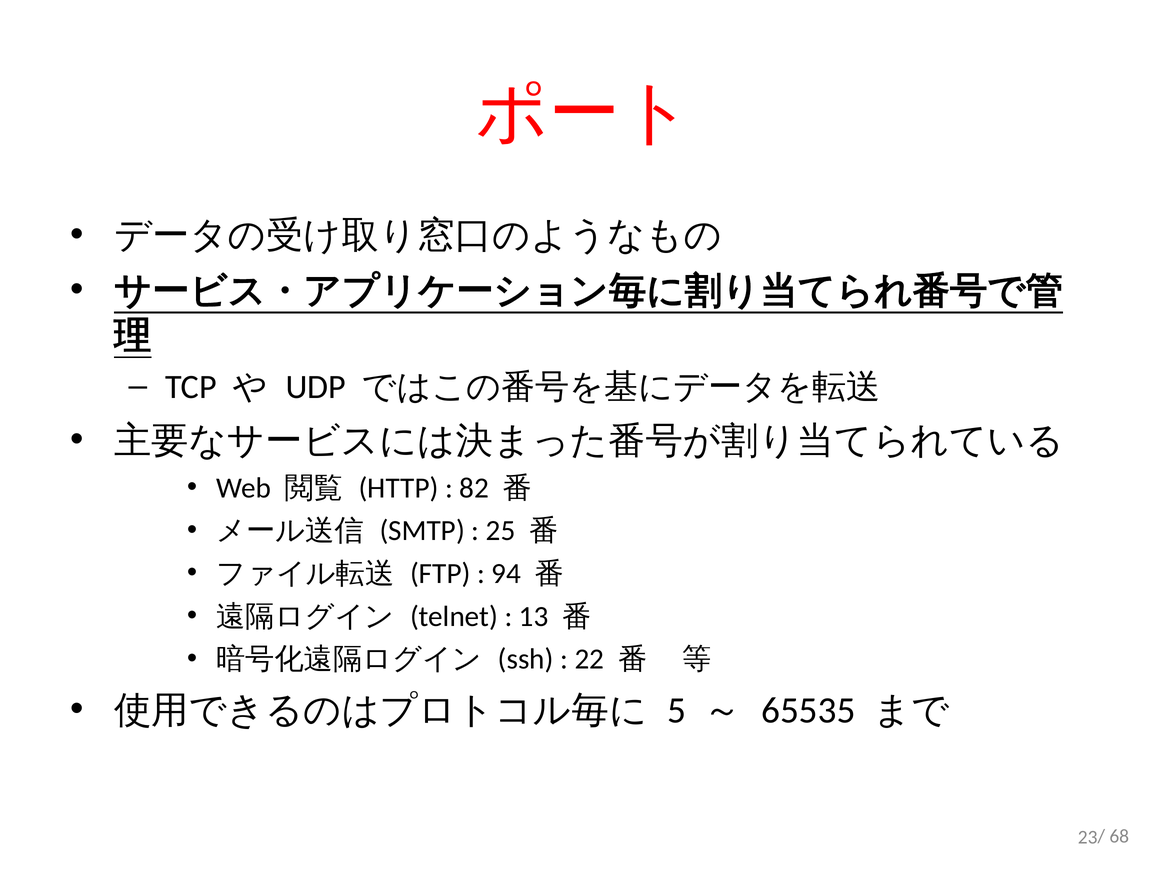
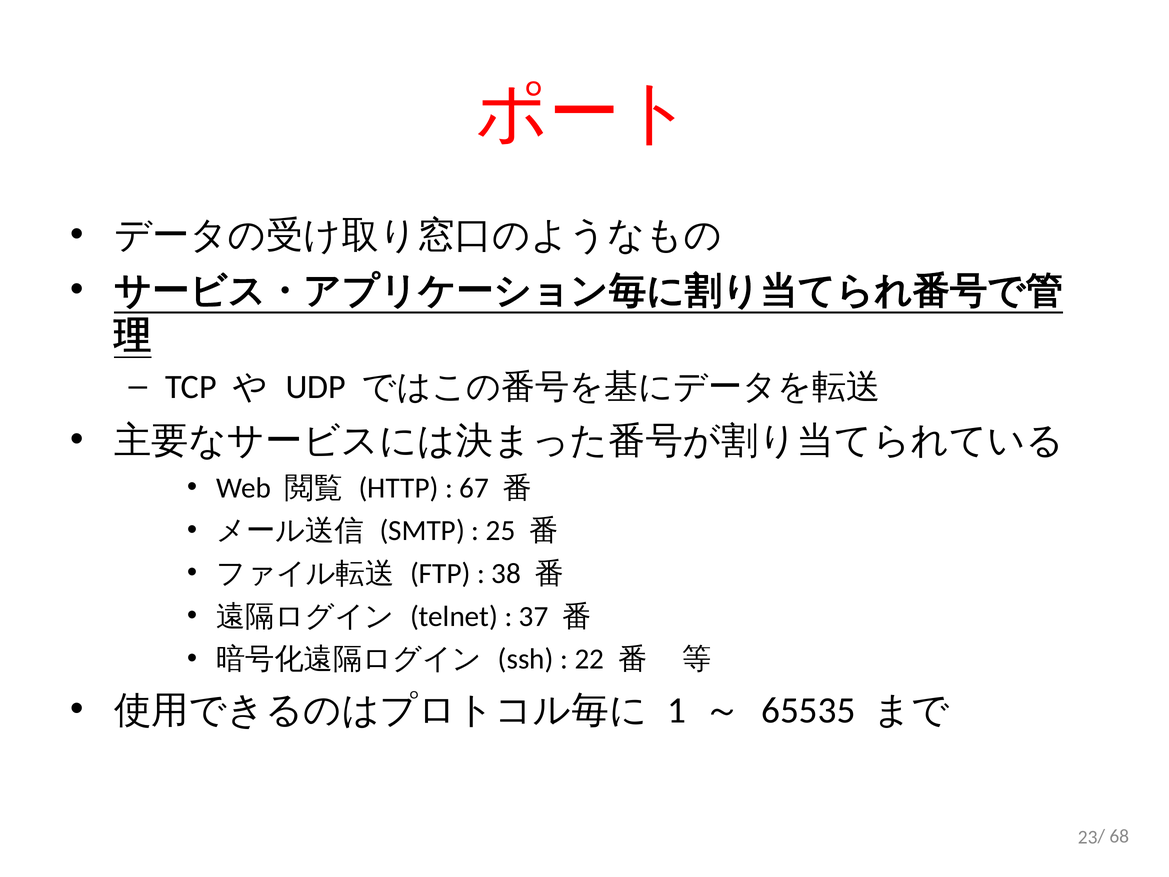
82: 82 -> 67 (474, 488)
94: 94 -> 38 (506, 573)
13: 13 -> 37 (534, 616)
5: 5 -> 1 (677, 710)
